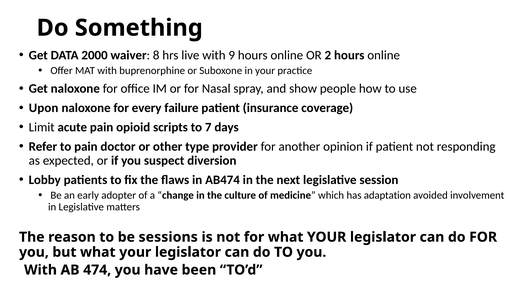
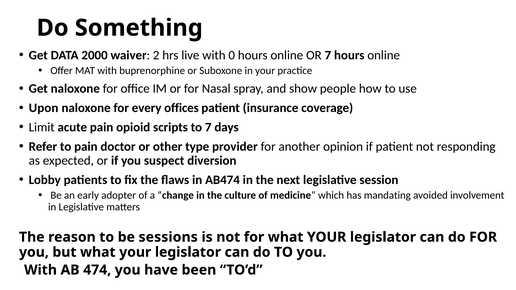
8: 8 -> 2 (156, 55)
9: 9 -> 0 (232, 55)
OR 2: 2 -> 7 (328, 55)
failure: failure -> offices (181, 108)
adaptation: adaptation -> mandating (387, 195)
